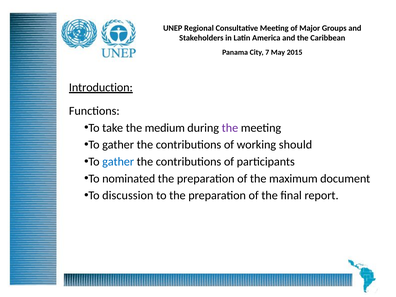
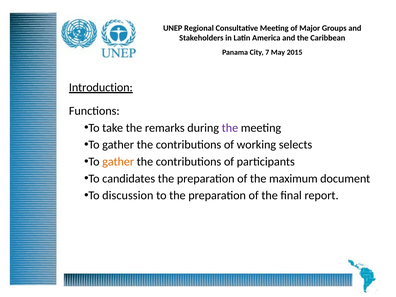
medium: medium -> remarks (165, 128)
should: should -> selects (296, 145)
gather colour: blue -> orange (118, 162)
nominated: nominated -> candidates (129, 179)
